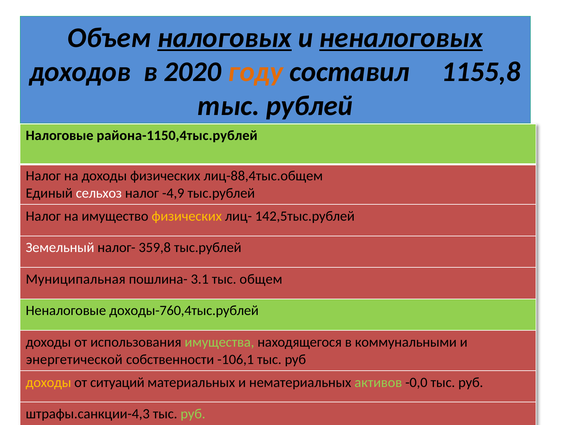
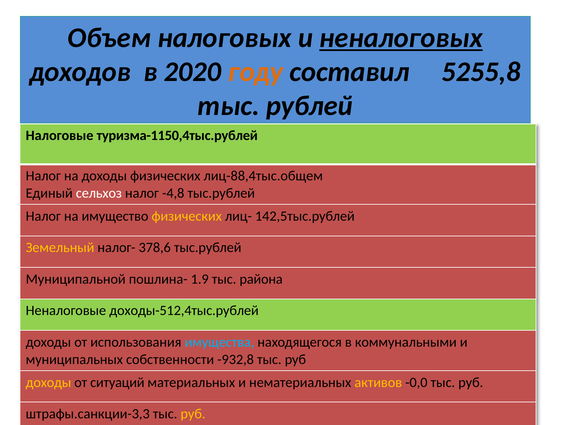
налоговых underline: present -> none (224, 38)
1155,8: 1155,8 -> 5255,8 (481, 72)
района-1150,4тыс.рублей: района-1150,4тыс.рублей -> туризма-1150,4тыс.рублей (177, 136)
-4,9: -4,9 -> -4,8 (173, 193)
Земельный colour: white -> yellow (60, 248)
359,8: 359,8 -> 378,6 (155, 248)
Муниципальная: Муниципальная -> Муниципальной (76, 279)
3.1: 3.1 -> 1.9 (200, 279)
общем: общем -> района (261, 279)
доходы-760,4тыс.рублей: доходы-760,4тыс.рублей -> доходы-512,4тыс.рублей (184, 311)
имущества colour: light green -> light blue (219, 342)
энергетической: энергетической -> муниципальных (74, 360)
-106,1: -106,1 -> -932,8 (236, 360)
активов colour: light green -> yellow (378, 383)
штрафы.санкции-4,3: штрафы.санкции-4,3 -> штрафы.санкции-3,3 (88, 414)
руб colour: light green -> yellow (193, 414)
